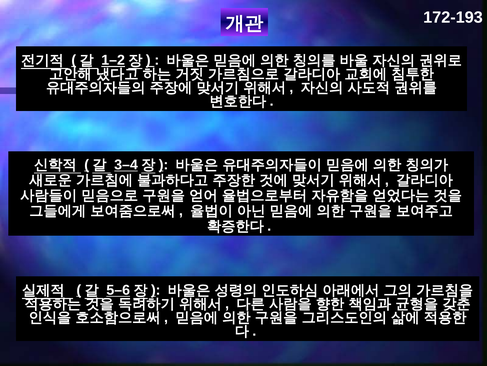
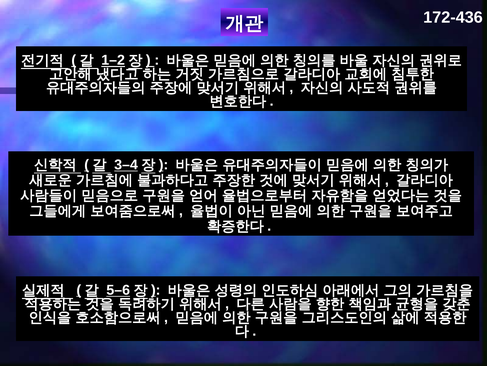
172-193: 172-193 -> 172-436 (453, 17)
